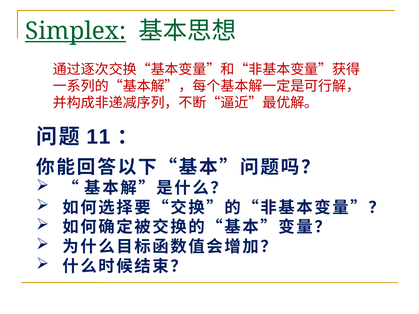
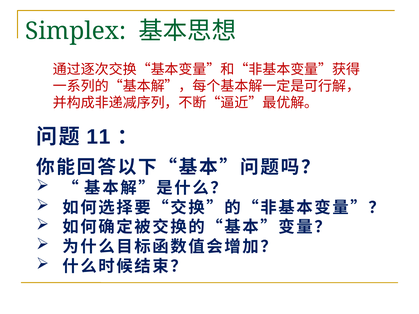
Simplex underline: present -> none (76, 31)
